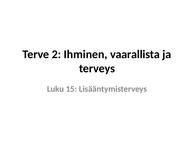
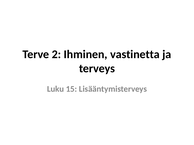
vaarallista: vaarallista -> vastinetta (135, 55)
